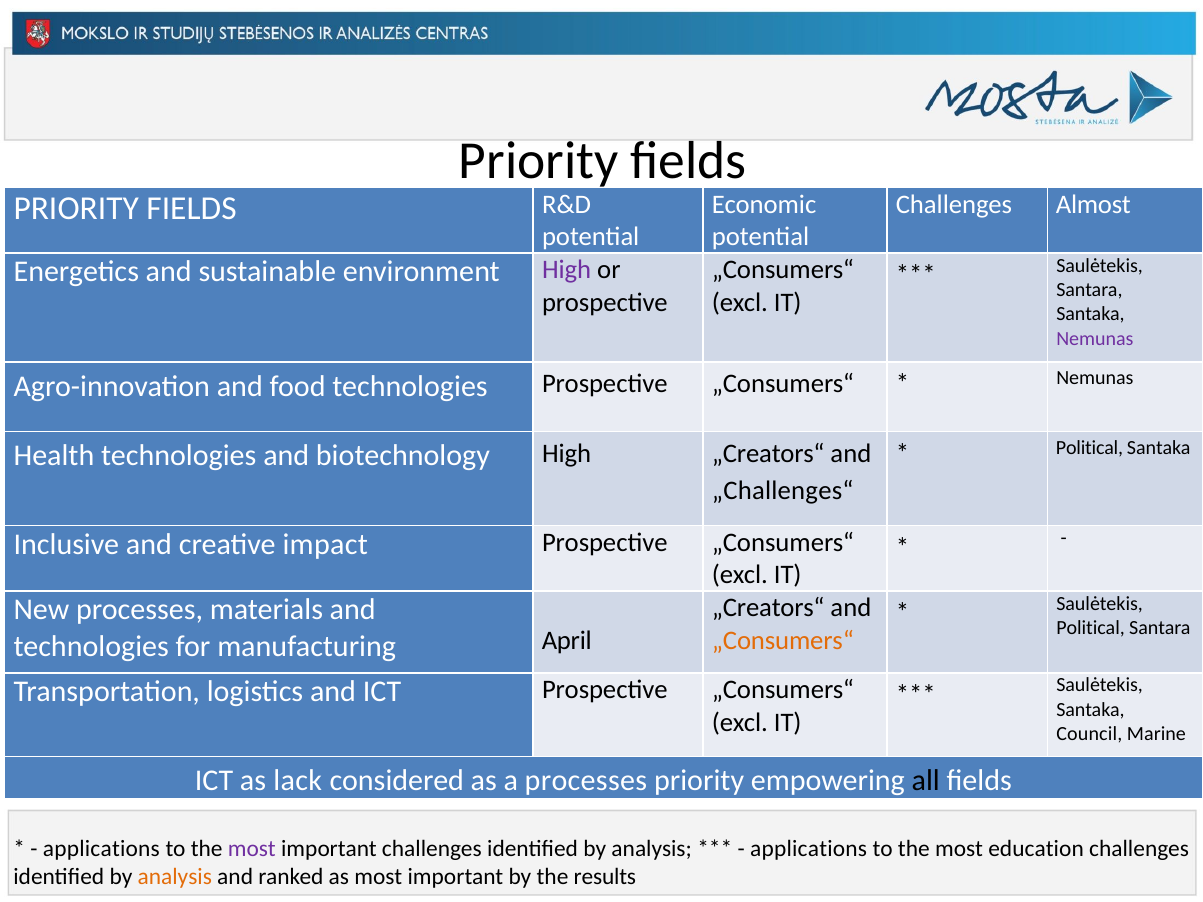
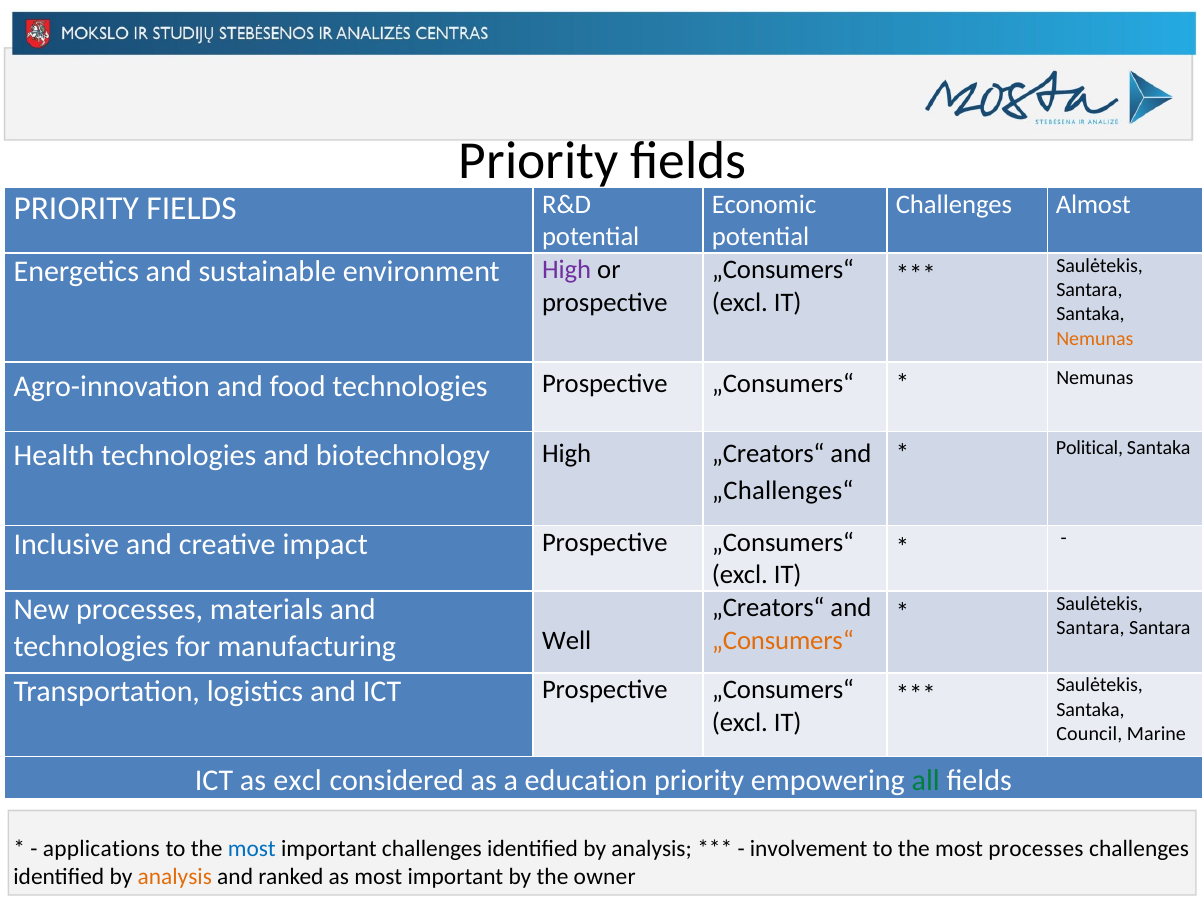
Nemunas colour: purple -> orange (1095, 339)
Political: Political -> Santara (1090, 628)
April: April -> Well (567, 641)
as lack: lack -> excl (298, 781)
a processes: processes -> education (586, 781)
all colour: black -> green (926, 781)
most colour: purple -> blue (252, 849)
applications: applications -> involvement (809, 849)
most education: education -> processes (1036, 849)
results: results -> owner (605, 877)
